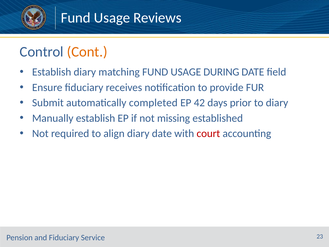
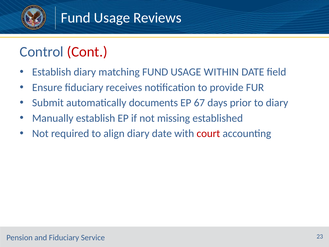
Cont colour: orange -> red (87, 52)
DURING: DURING -> WITHIN (221, 72)
completed: completed -> documents (153, 103)
42: 42 -> 67 (199, 103)
